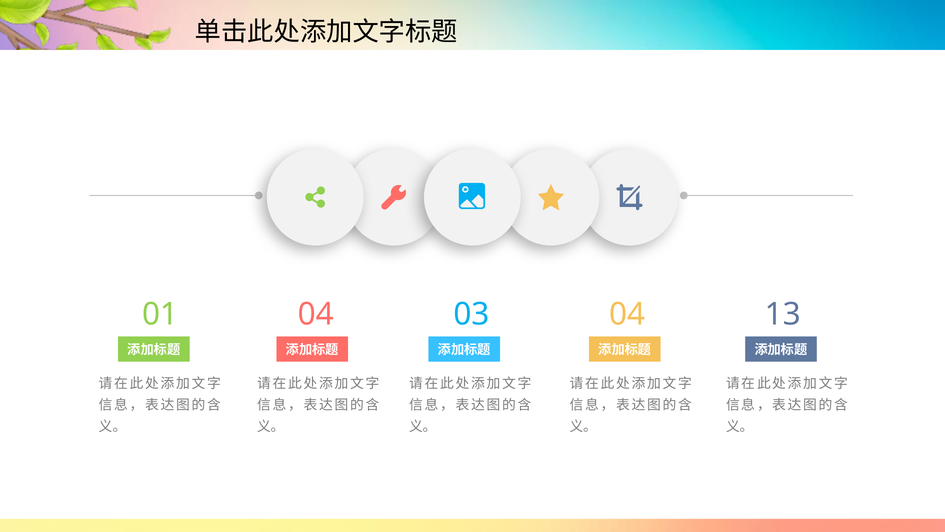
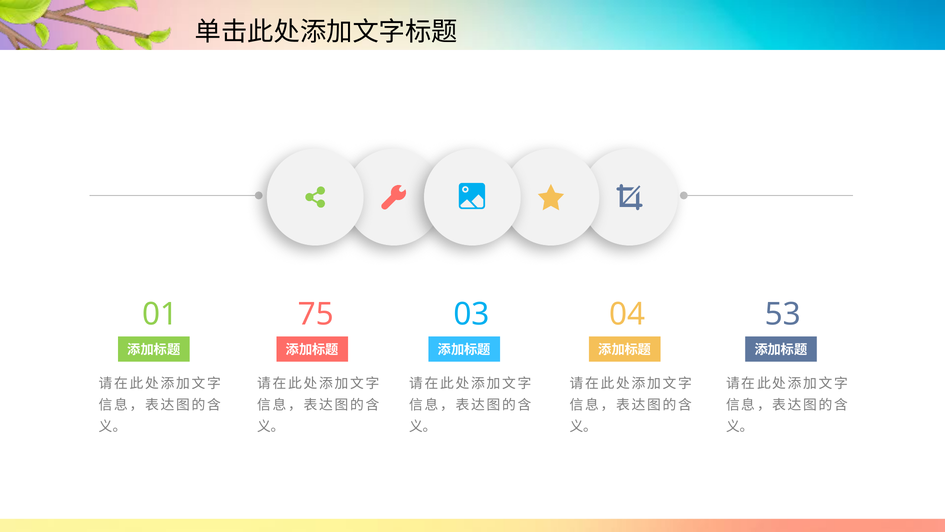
01 04: 04 -> 75 (316, 314)
13: 13 -> 53 (783, 314)
